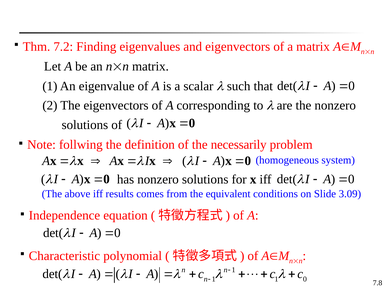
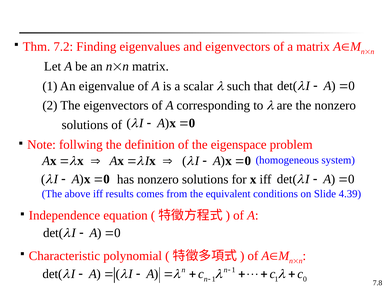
necessarily: necessarily -> eigenspace (239, 144)
3.09: 3.09 -> 4.39 (350, 193)
